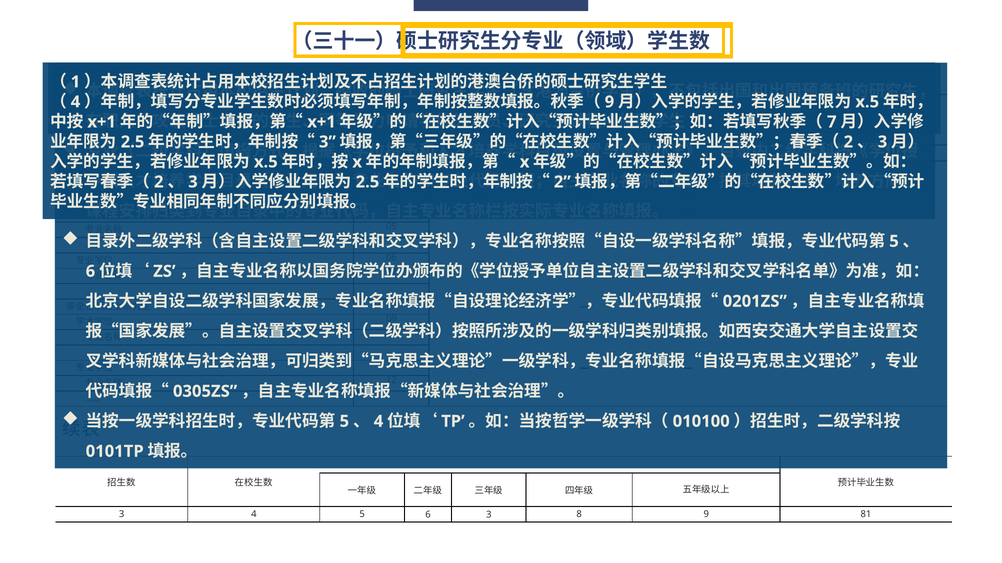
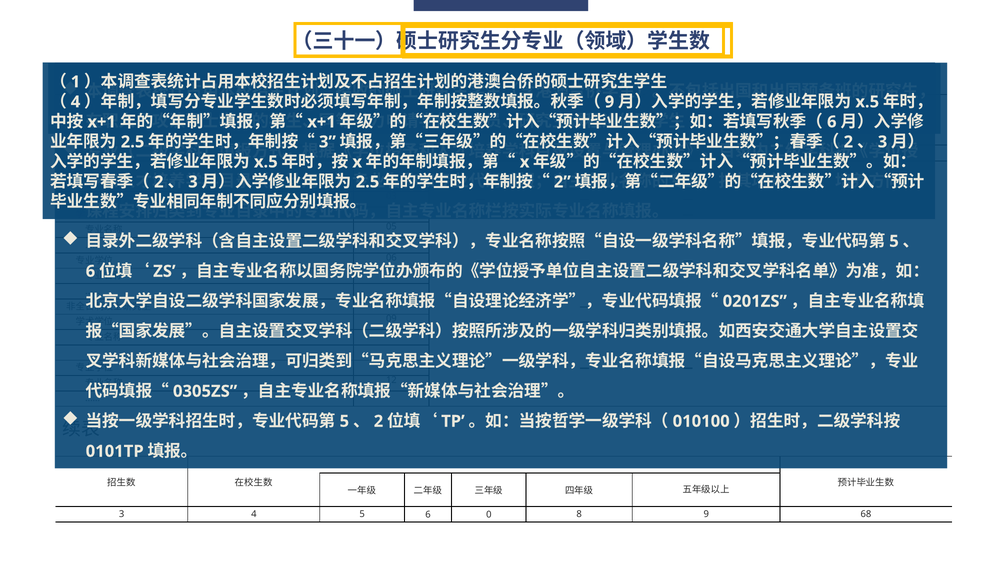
7: 7 -> 6 (832, 122)
4: 4 -> 2 (379, 422)
6 3: 3 -> 0 (489, 515)
81: 81 -> 68 (866, 515)
